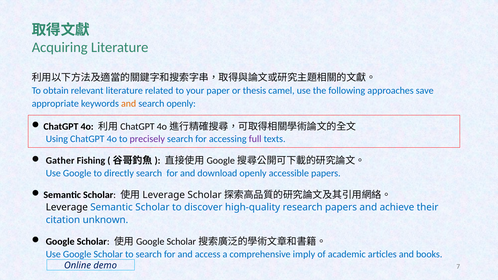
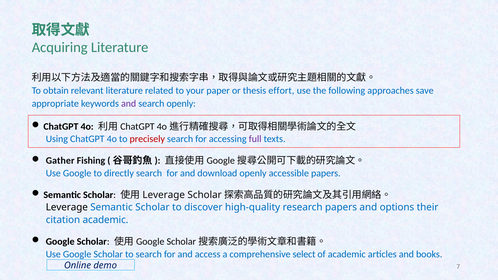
camel: camel -> effort (281, 91)
and colour: orange -> purple (129, 104)
precisely colour: purple -> red (147, 139)
achieve: achieve -> options (397, 207)
citation unknown: unknown -> academic (105, 220)
imply: imply -> select (304, 254)
